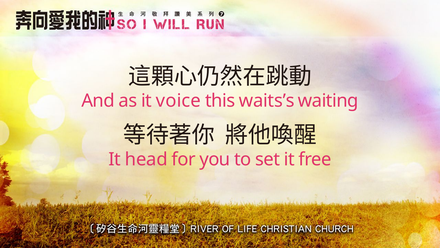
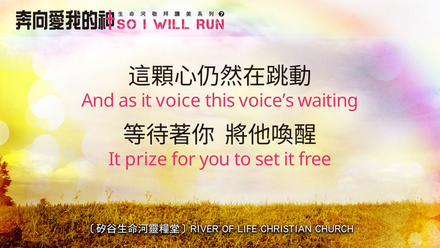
waits’s: waits’s -> voice’s (267, 101)
head: head -> prize (146, 159)
